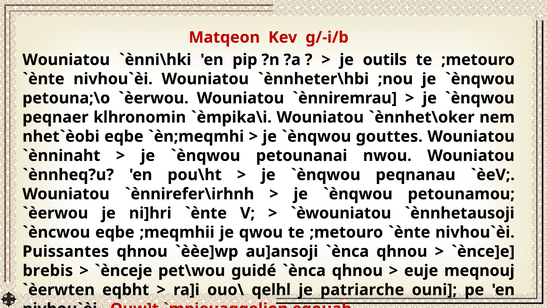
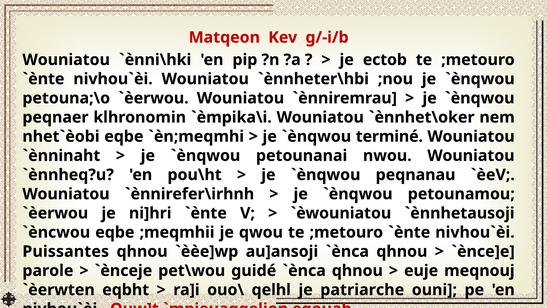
outils: outils -> ectob (385, 60)
gouttes: gouttes -> terminé (389, 136)
brebis: brebis -> parole (48, 270)
